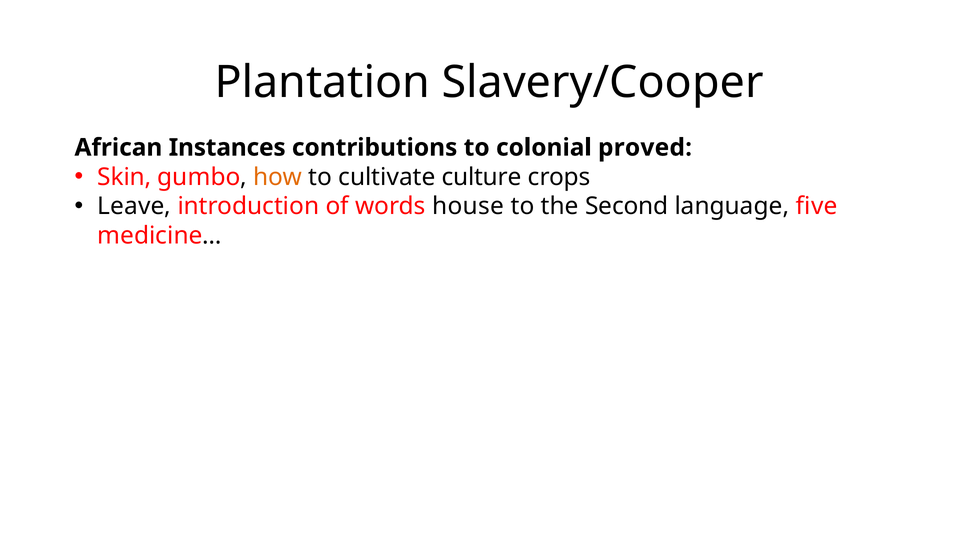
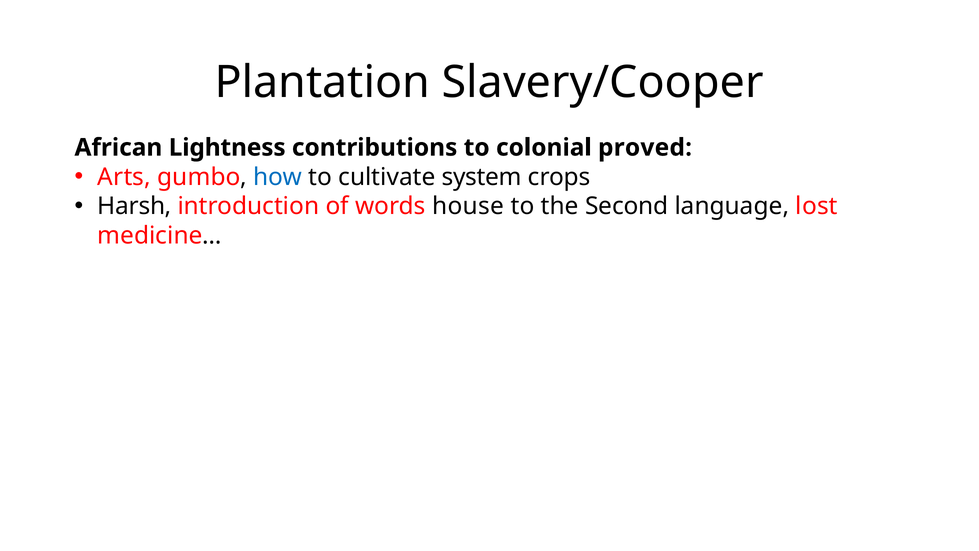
Instances: Instances -> Lightness (227, 147)
Skin: Skin -> Arts (124, 177)
how colour: orange -> blue (278, 177)
culture: culture -> system (482, 177)
Leave: Leave -> Harsh (134, 206)
five: five -> lost (817, 206)
